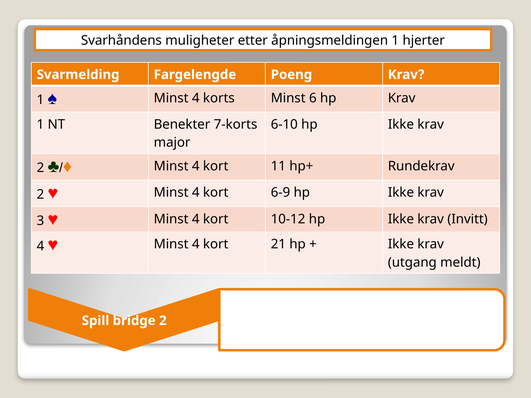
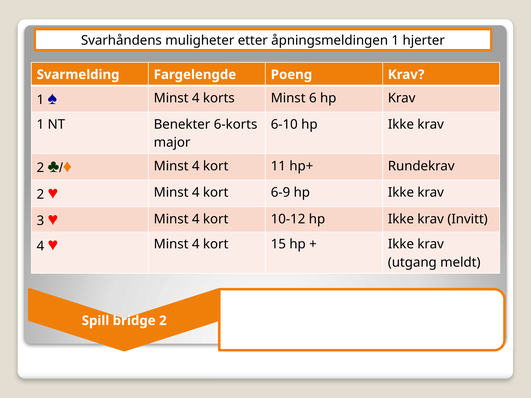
7-korts: 7-korts -> 6-korts (236, 125)
21: 21 -> 15 (278, 244)
